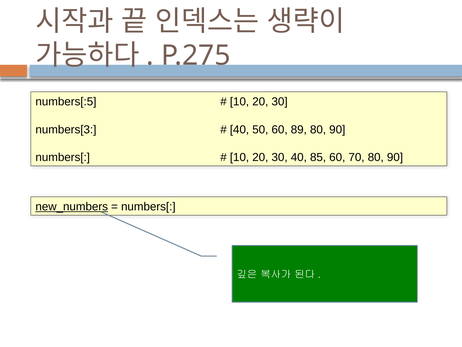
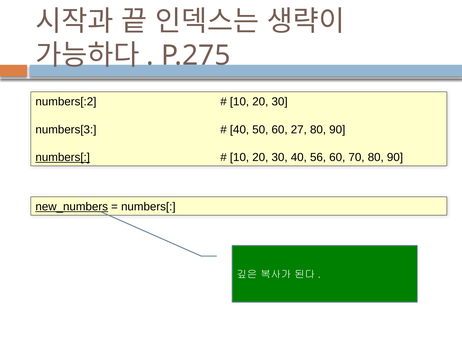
numbers[:5: numbers[:5 -> numbers[:2 (66, 102)
89: 89 -> 27 (299, 129)
numbers[ underline: none -> present (63, 157)
85: 85 -> 56 (318, 157)
